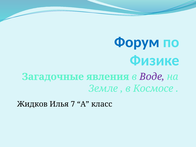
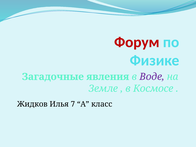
Форум colour: blue -> red (137, 42)
